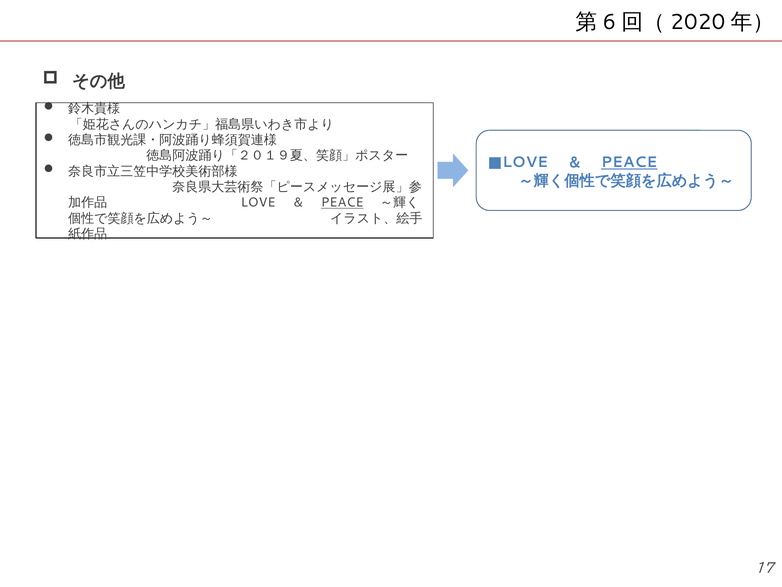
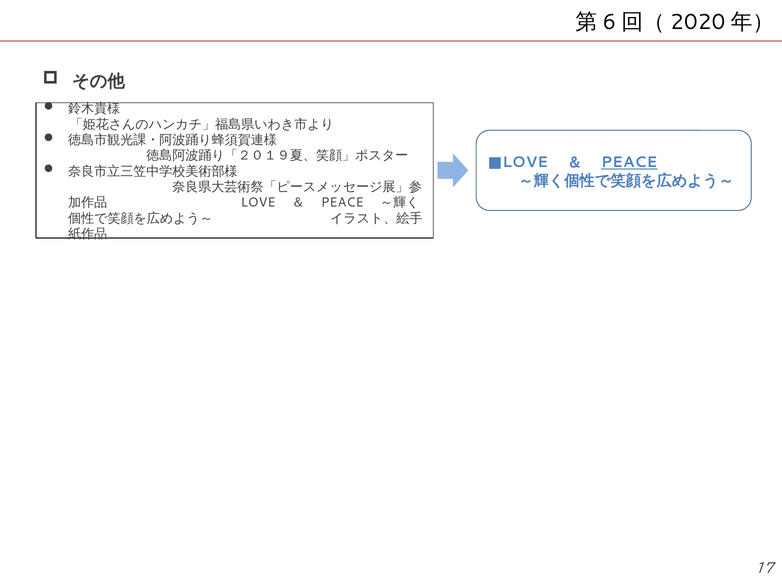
PEACE underline: present -> none (342, 202)
